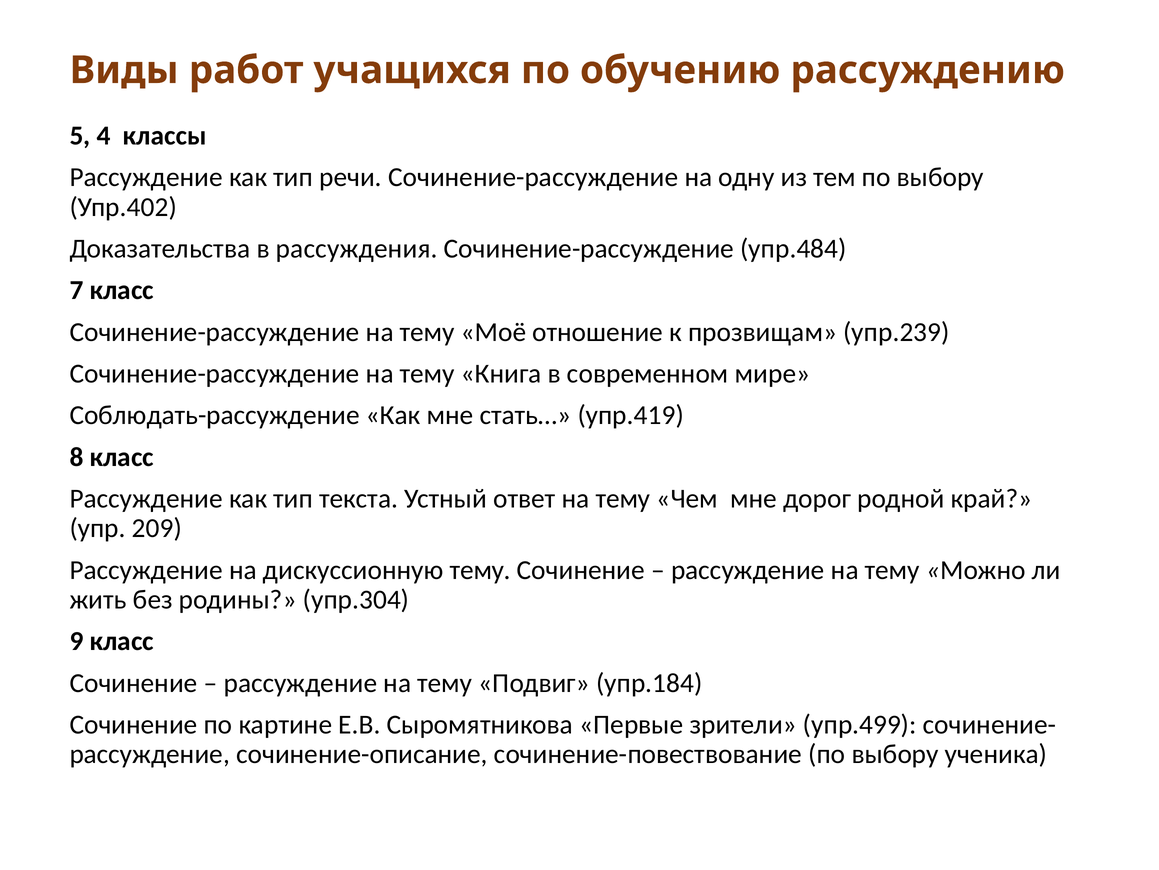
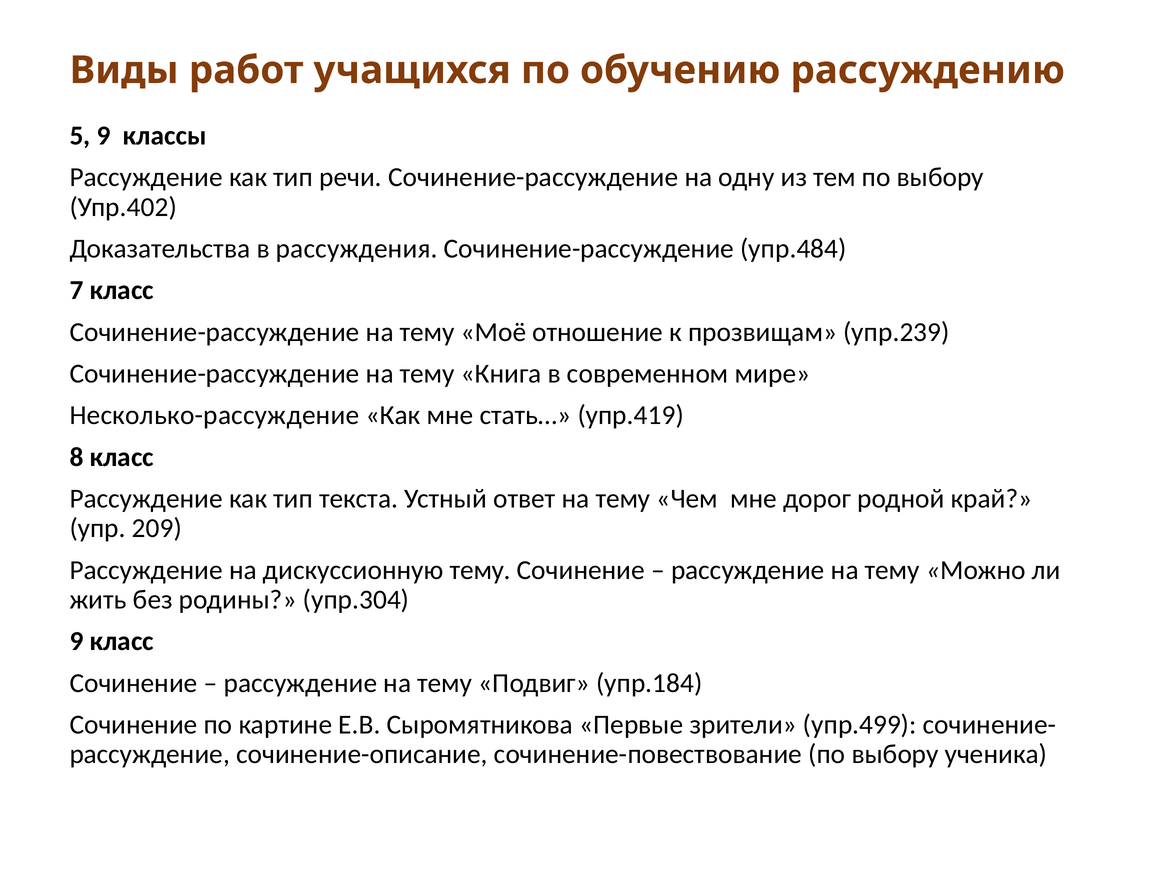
5 4: 4 -> 9 (103, 136)
Соблюдать-рассуждение: Соблюдать-рассуждение -> Несколько-рассуждение (214, 415)
